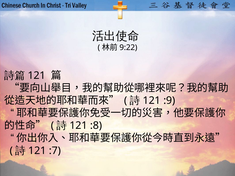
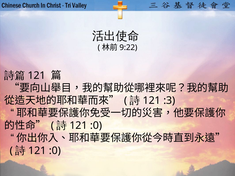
:9: :9 -> :3 (169, 101)
:8: :8 -> :0 (96, 126)
:7: :7 -> :0 (55, 151)
